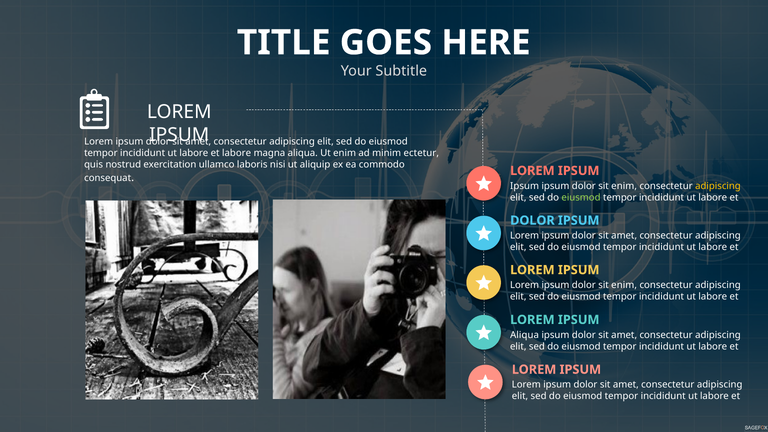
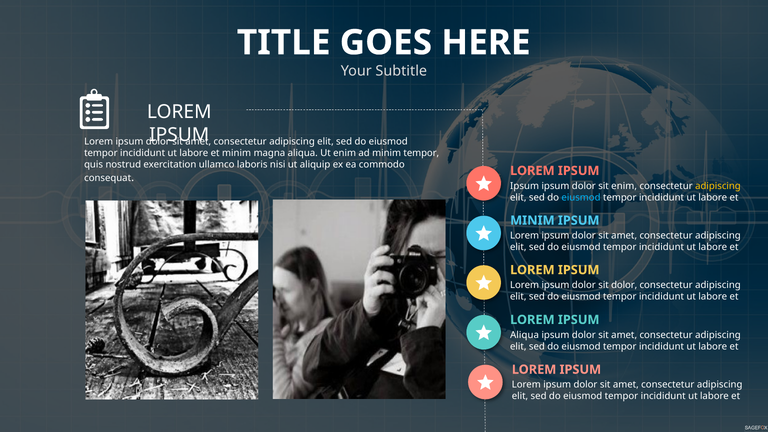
labore: labore -> minim (237, 153)
minim ectetur: ectetur -> tempor (421, 153)
eiusmod colour: light green -> light blue (581, 197)
DOLOR: DOLOR -> MINIM (532, 221)
enim: enim -> dolor (624, 285)
